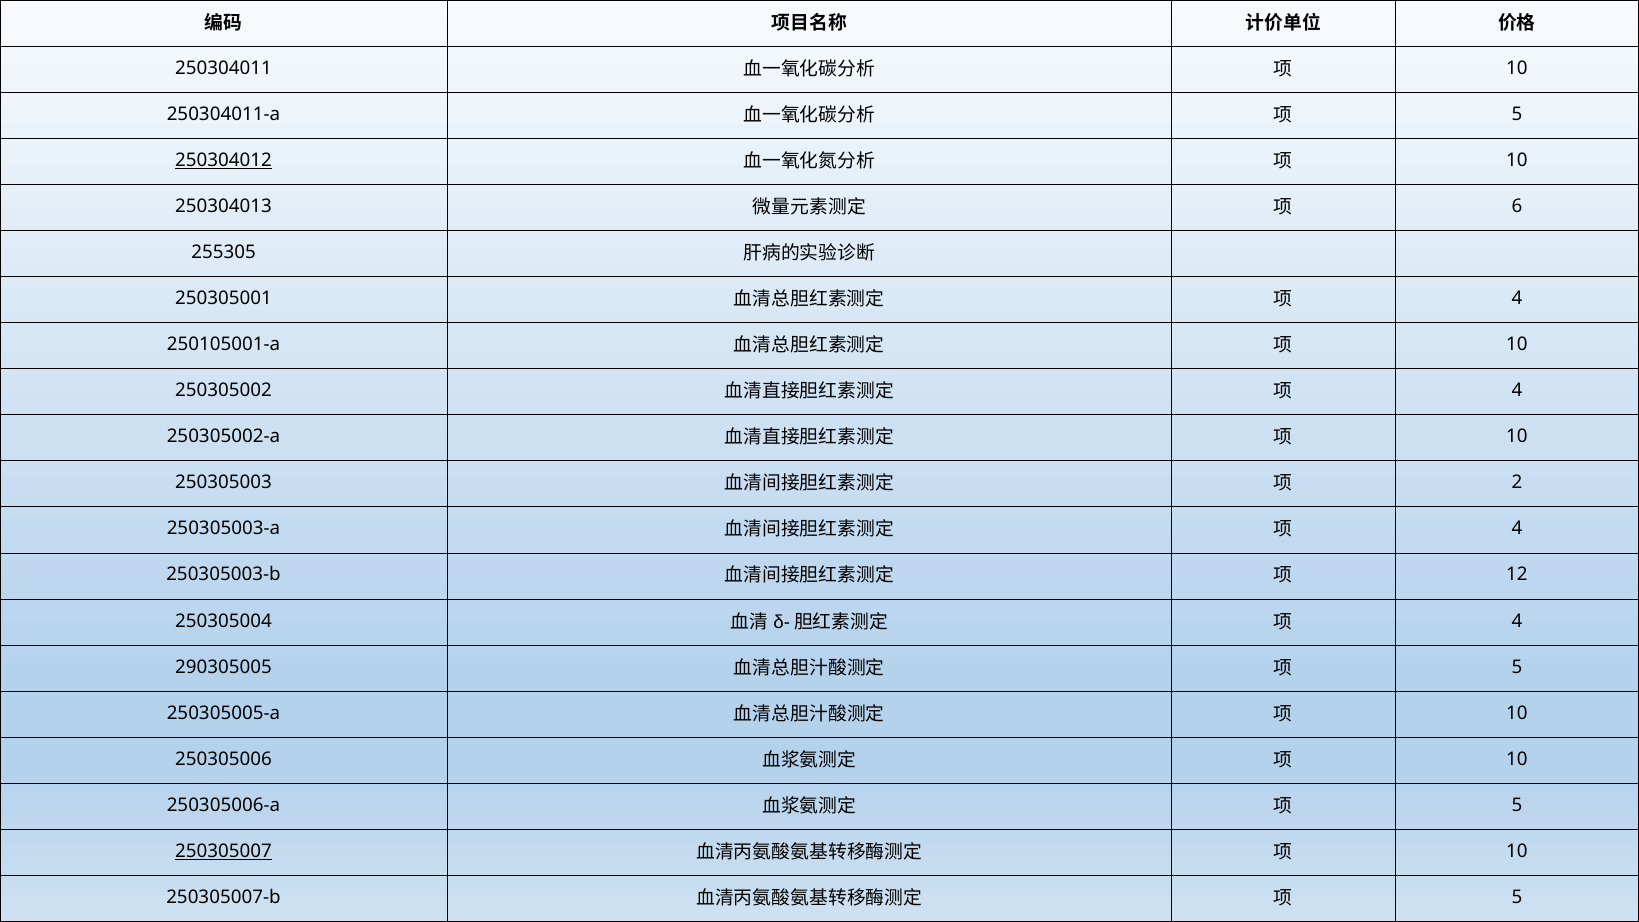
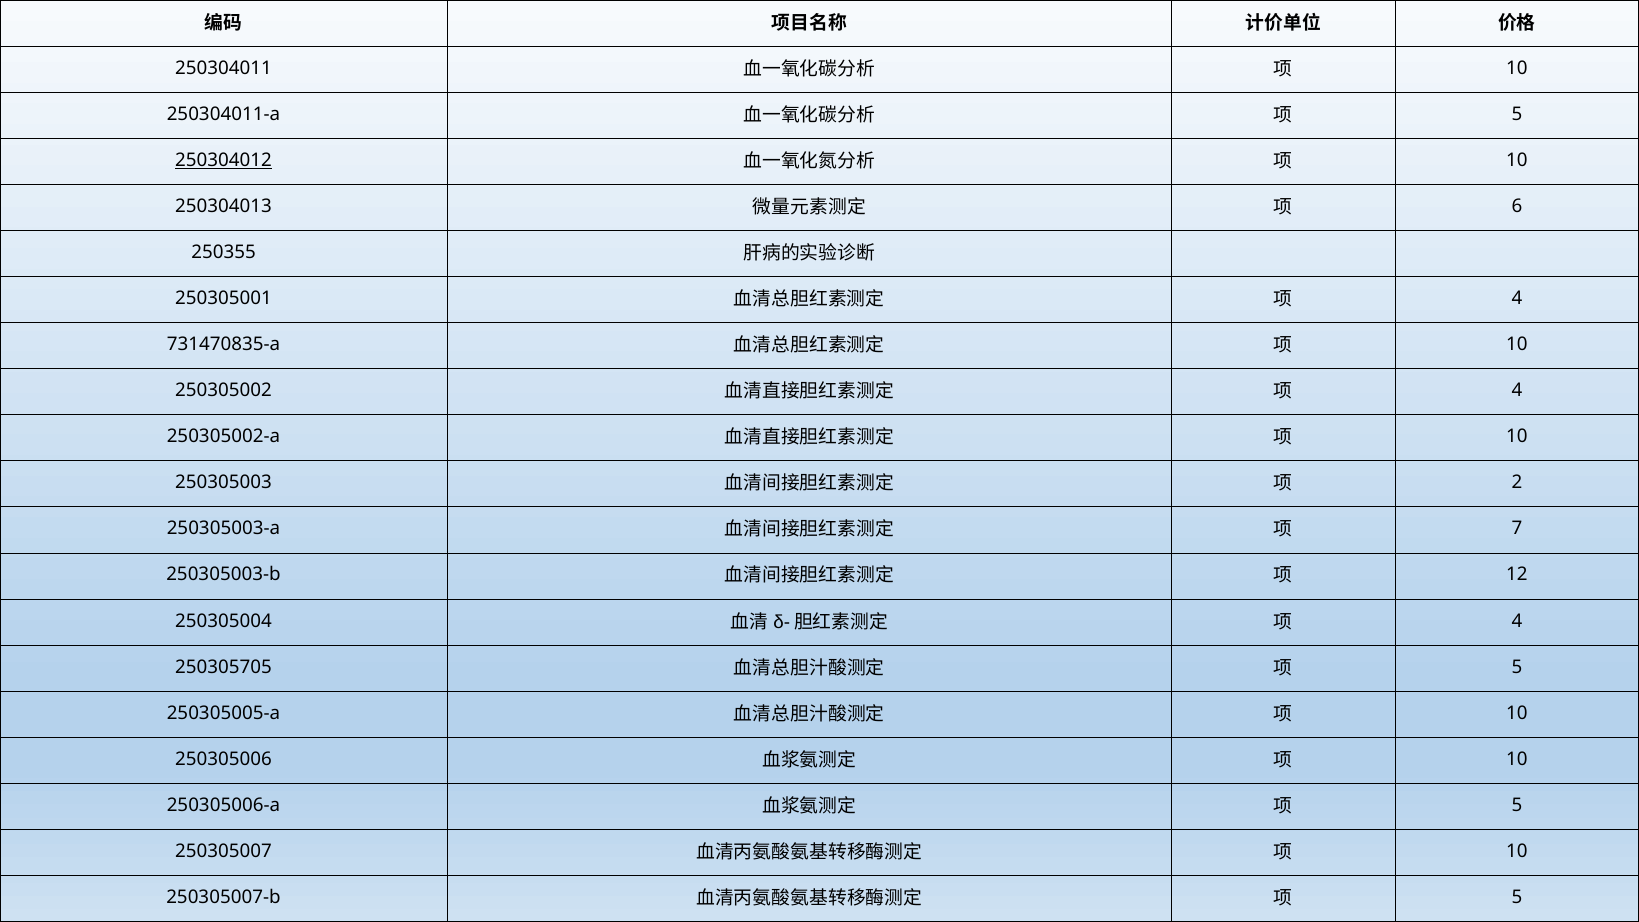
255305: 255305 -> 250355 (224, 252)
250105001-a: 250105001-a -> 731470835-a (224, 344)
4: 4 -> 7 (1517, 529)
290305005: 290305005 -> 250305705 (223, 667)
250305007 underline: present -> none (223, 851)
